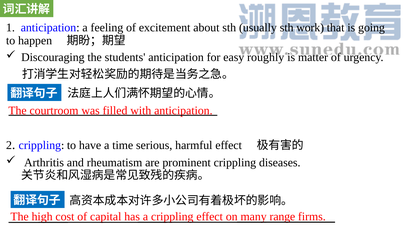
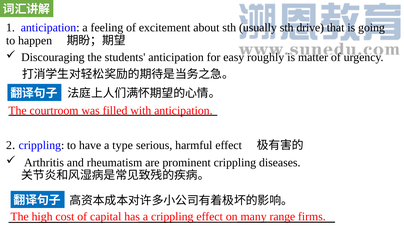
work: work -> drive (310, 28)
time: time -> type (123, 145)
